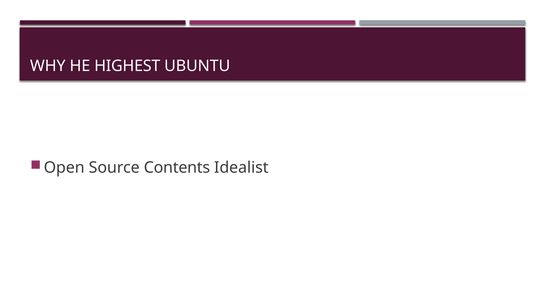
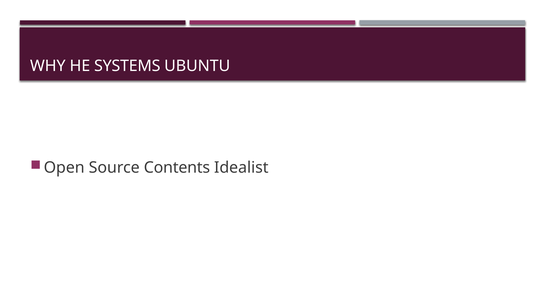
HIGHEST: HIGHEST -> SYSTEMS (127, 66)
